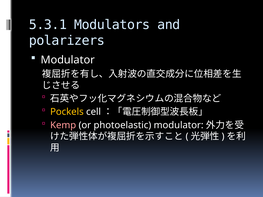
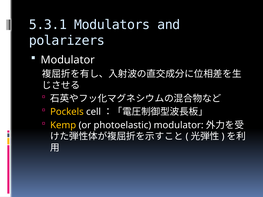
Kemp colour: pink -> yellow (63, 125)
